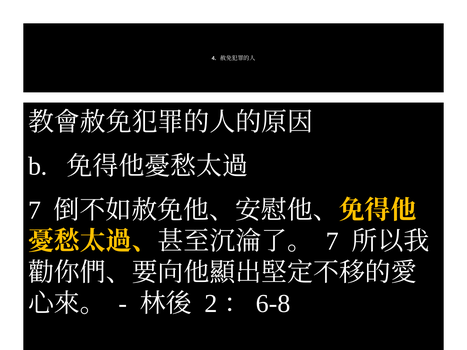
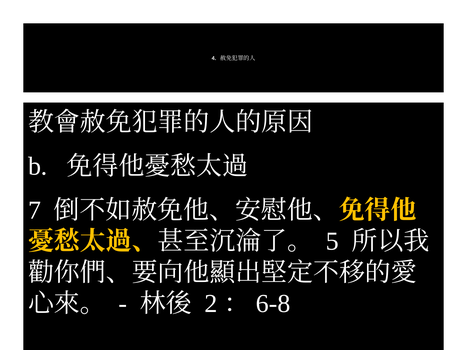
7: 7 -> 5 (332, 242)
